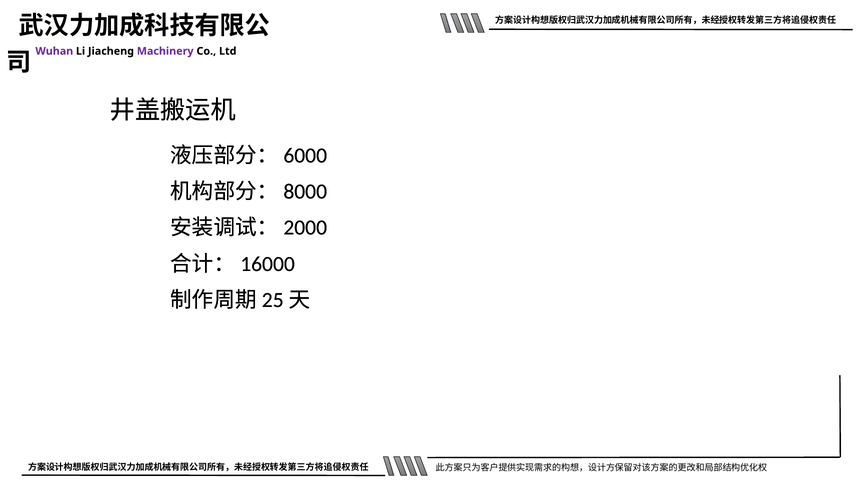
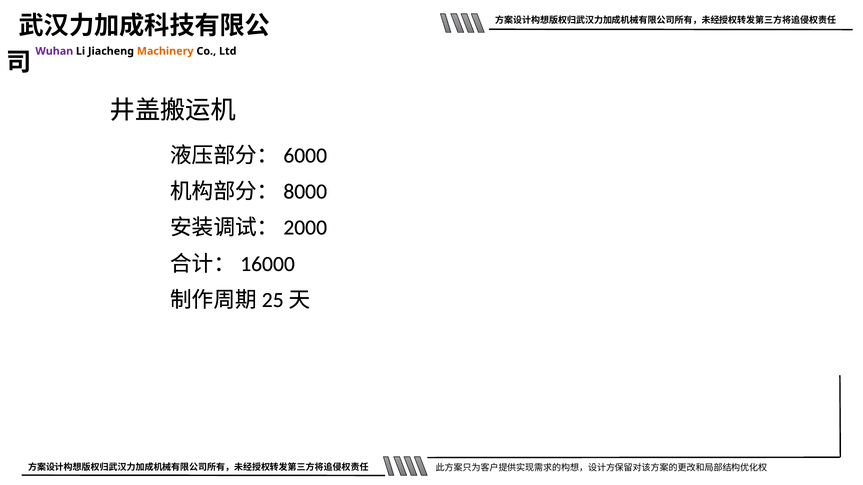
Machinery colour: purple -> orange (165, 51)
